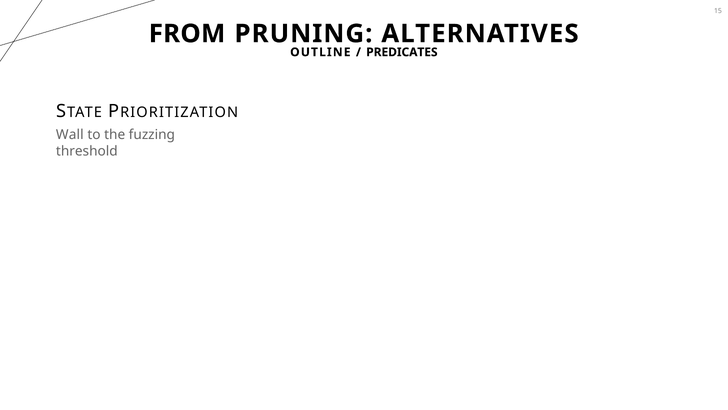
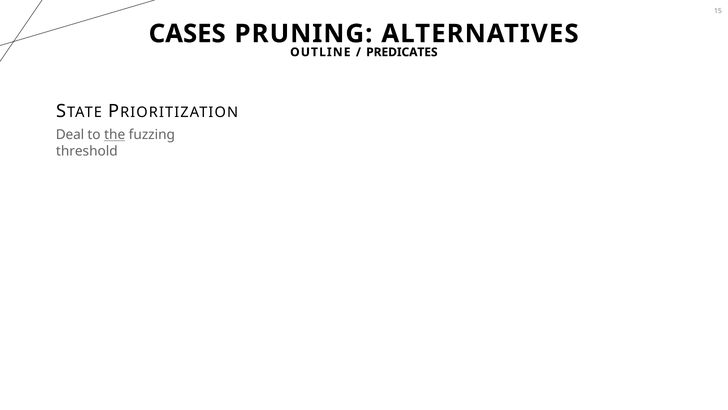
FROM: FROM -> CASES (187, 34)
Wall: Wall -> Deal (70, 135)
the underline: none -> present (115, 135)
